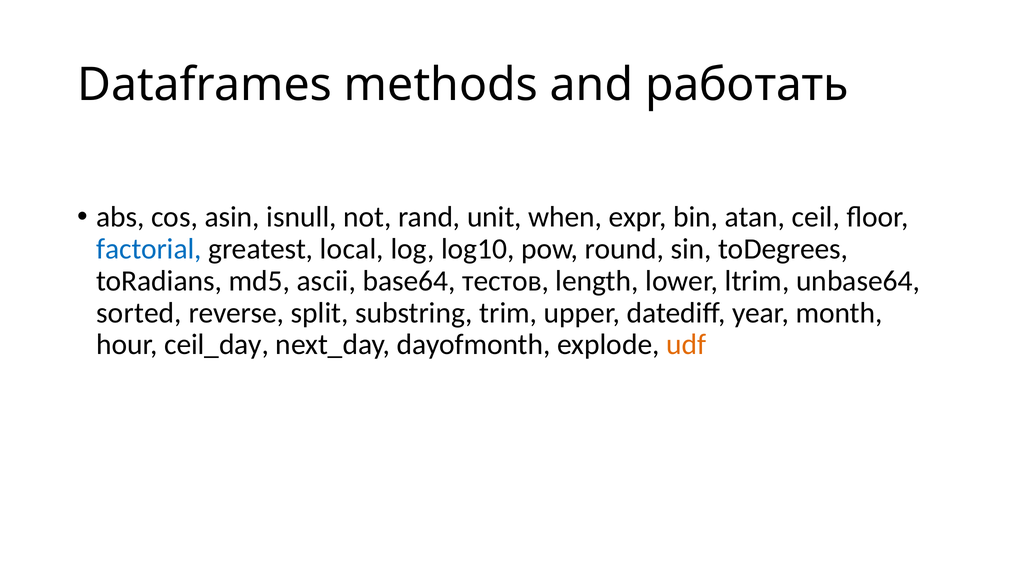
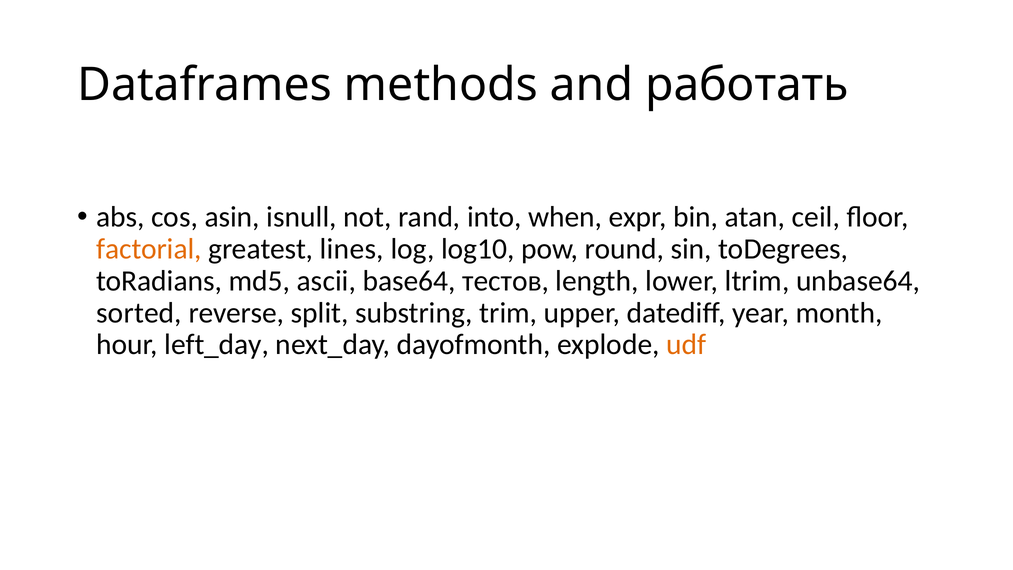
unit: unit -> into (494, 217)
factorial colour: blue -> orange (149, 249)
local: local -> lines (352, 249)
ceil_day: ceil_day -> left_day (217, 345)
